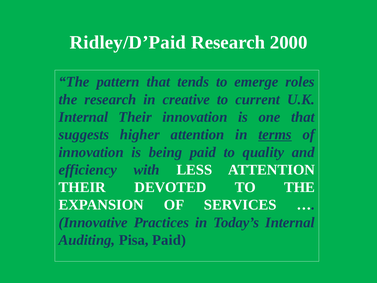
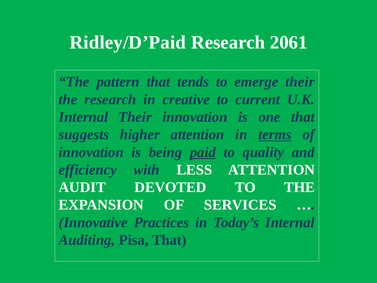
2000: 2000 -> 2061 (289, 42)
emerge roles: roles -> their (300, 82)
paid underline: none -> present (203, 152)
THEIR: THEIR -> AUDIT (82, 187)
Pisa Paid: Paid -> That (169, 240)
